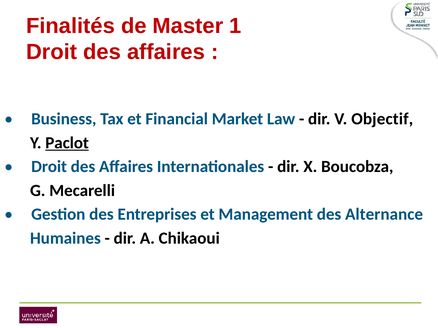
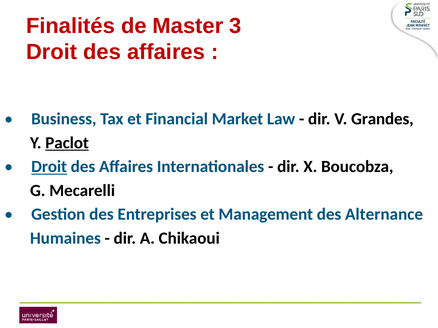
1: 1 -> 3 (235, 26)
Objectif: Objectif -> Grandes (382, 119)
Droit underline: none -> present (49, 167)
